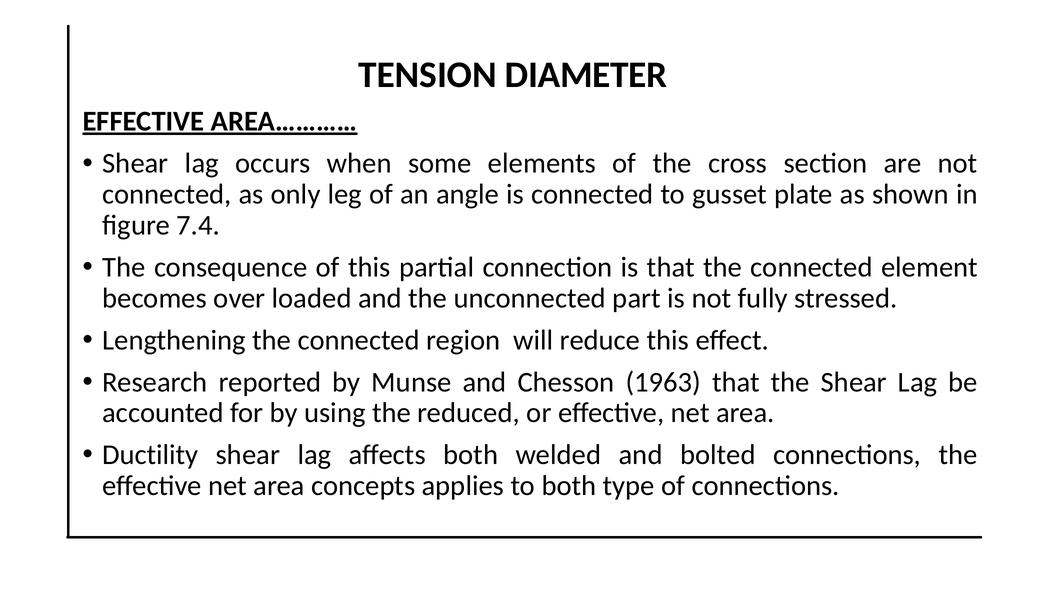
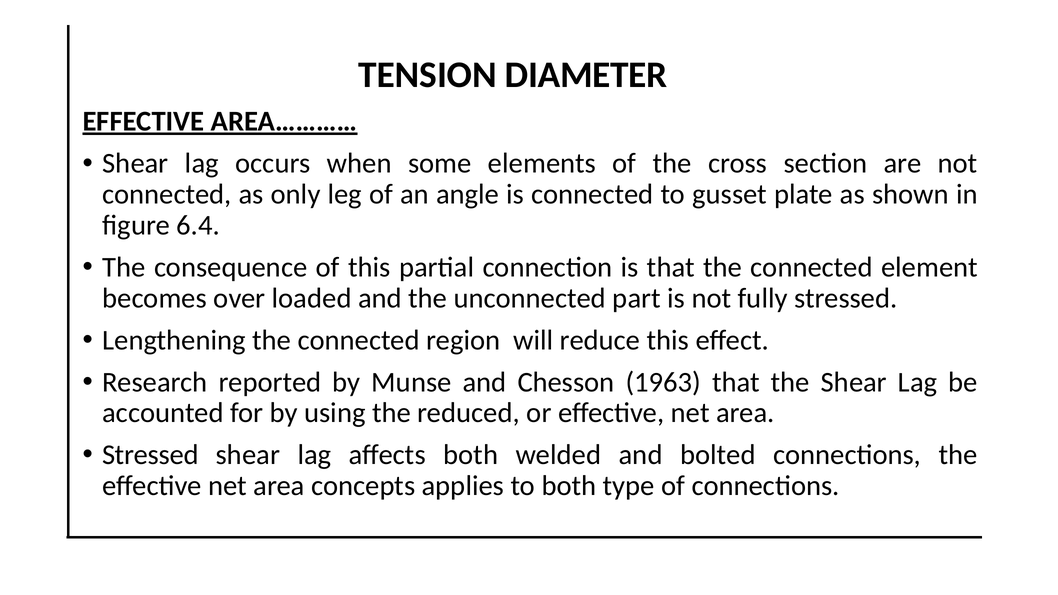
7.4: 7.4 -> 6.4 (198, 225)
Ductility: Ductility -> Stressed (150, 455)
